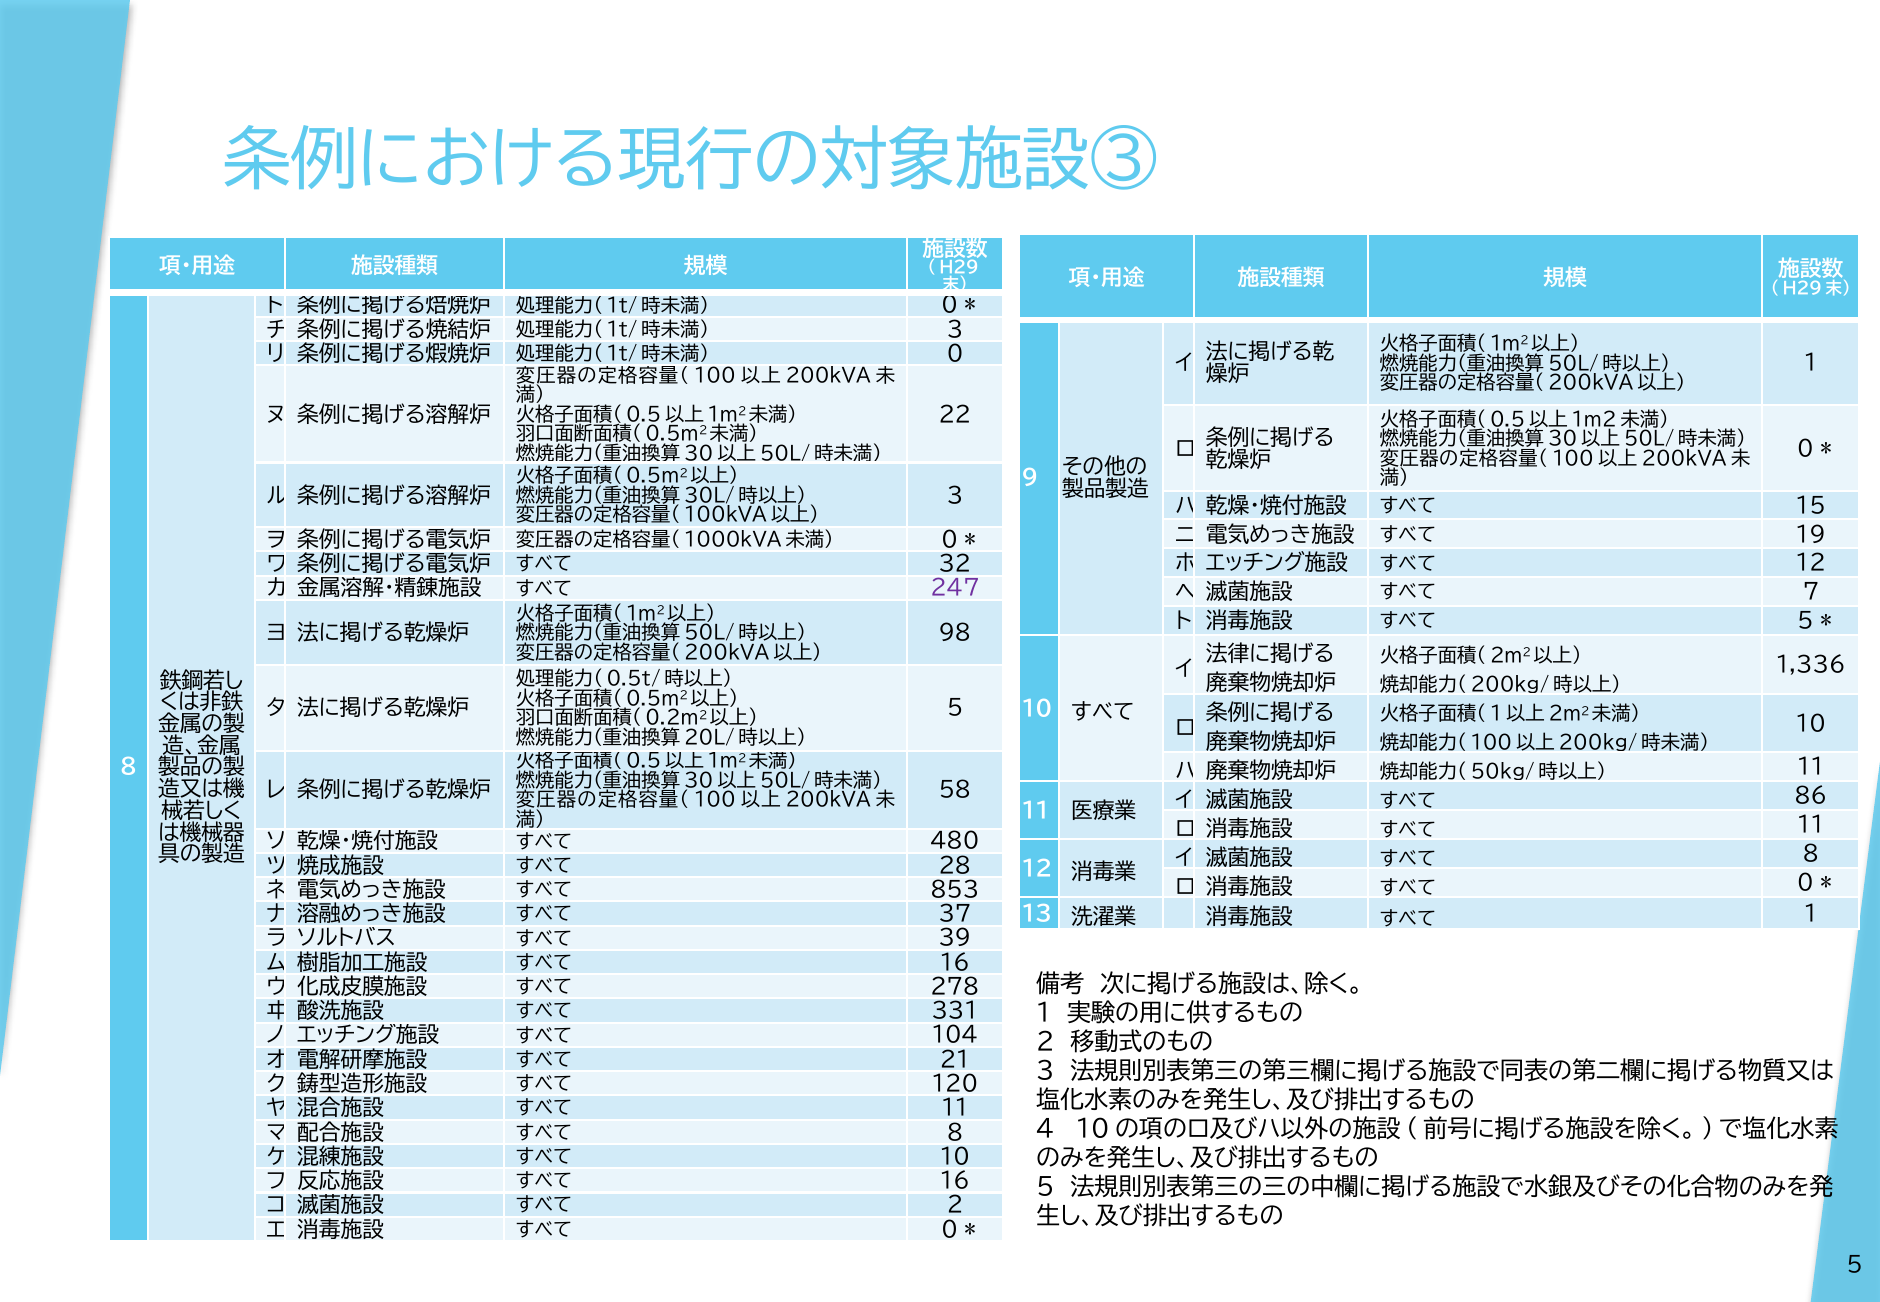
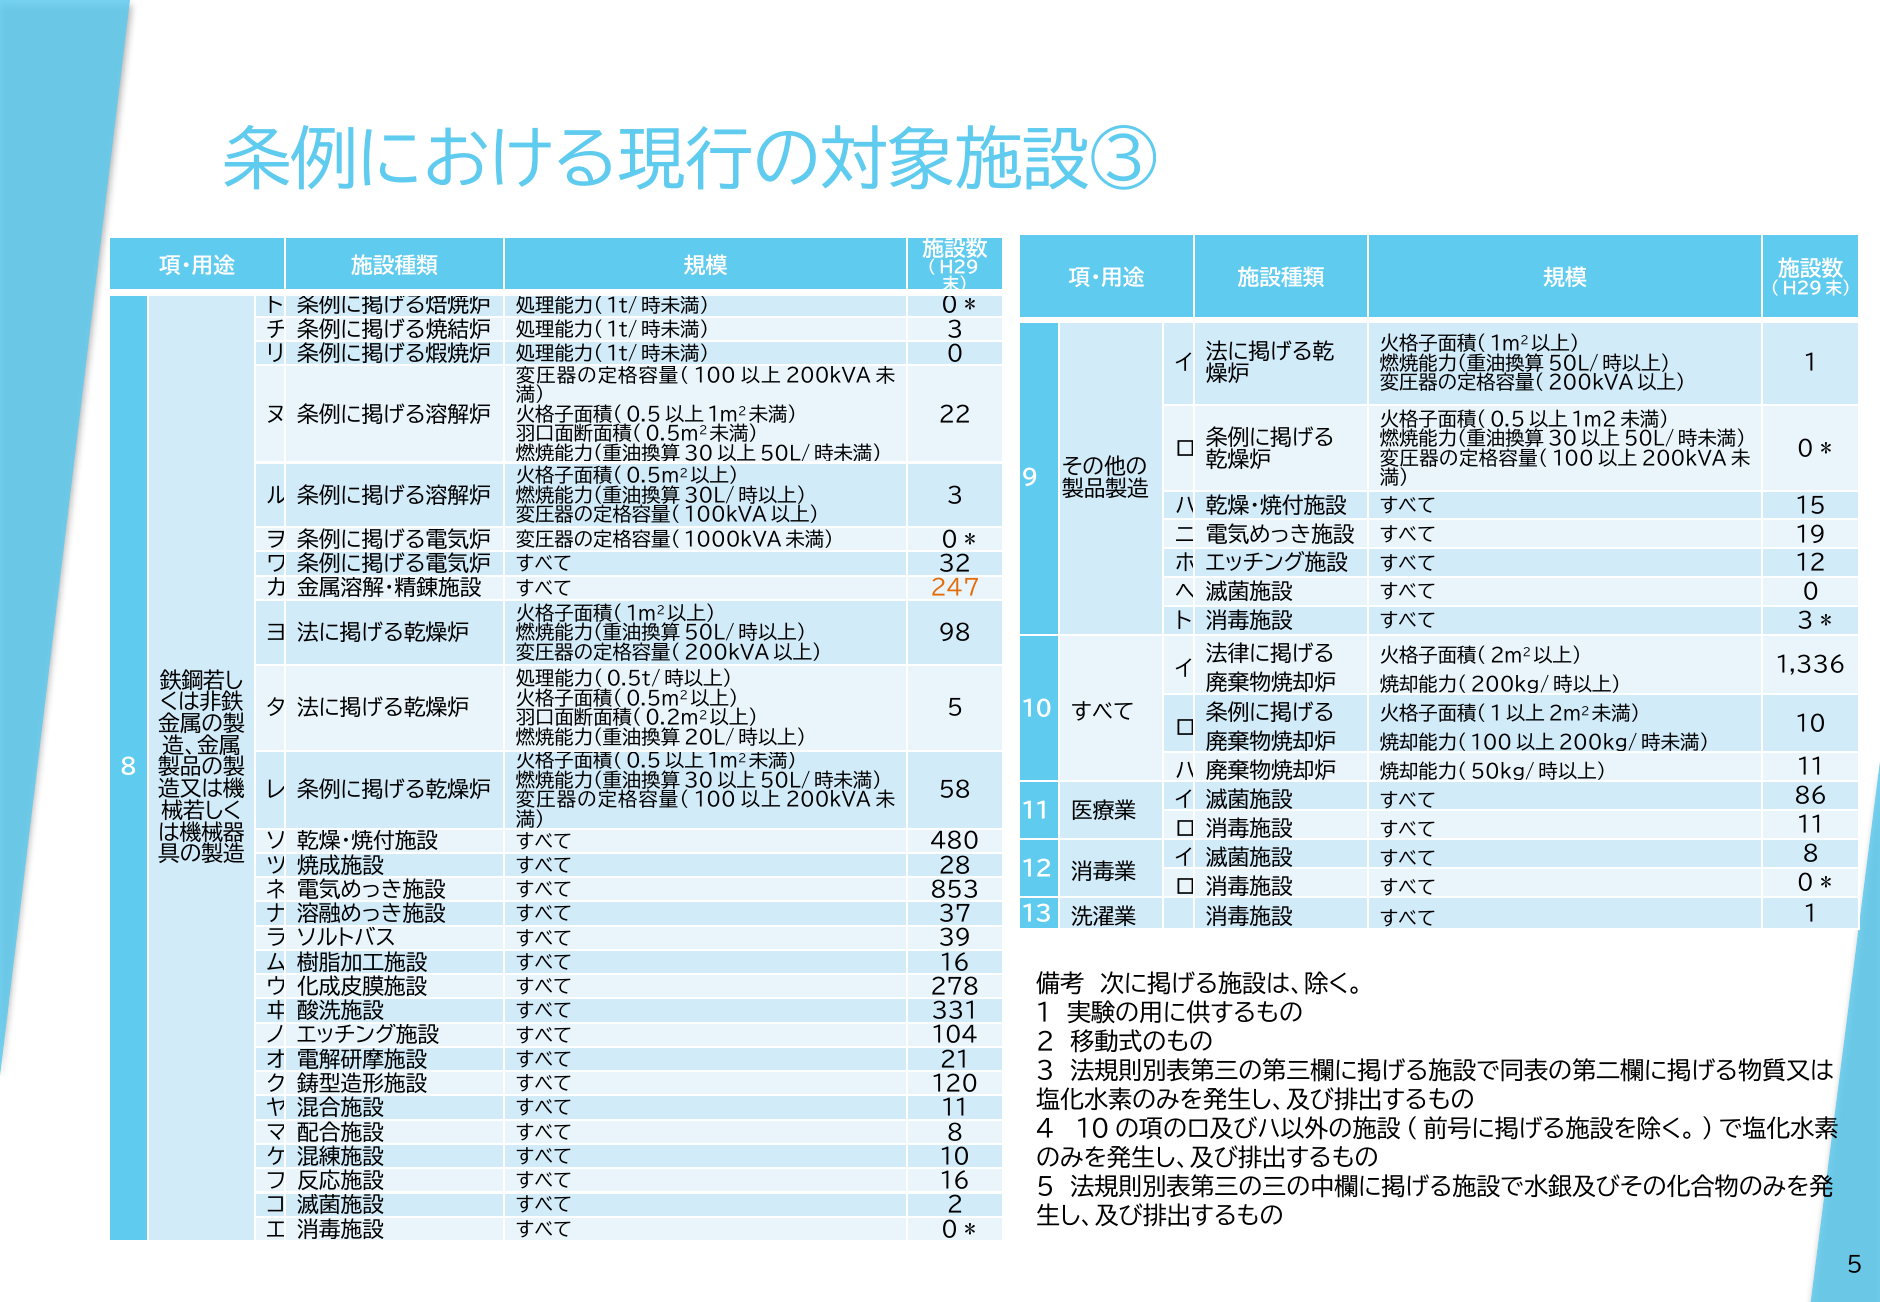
247 colour: purple -> orange (955, 589)
7: 7 -> 0 (1811, 592)
5: 5 -> 3 (1805, 621)
